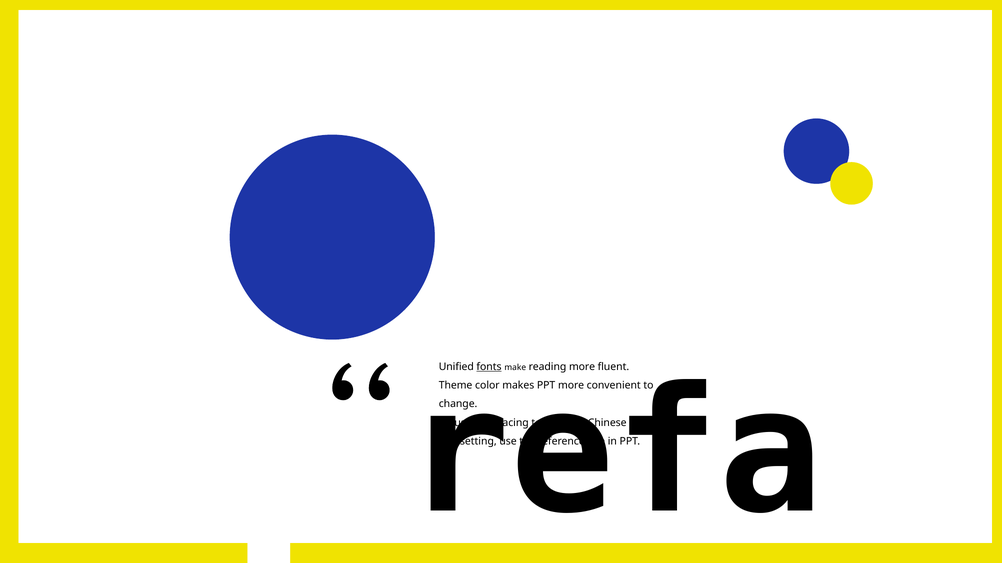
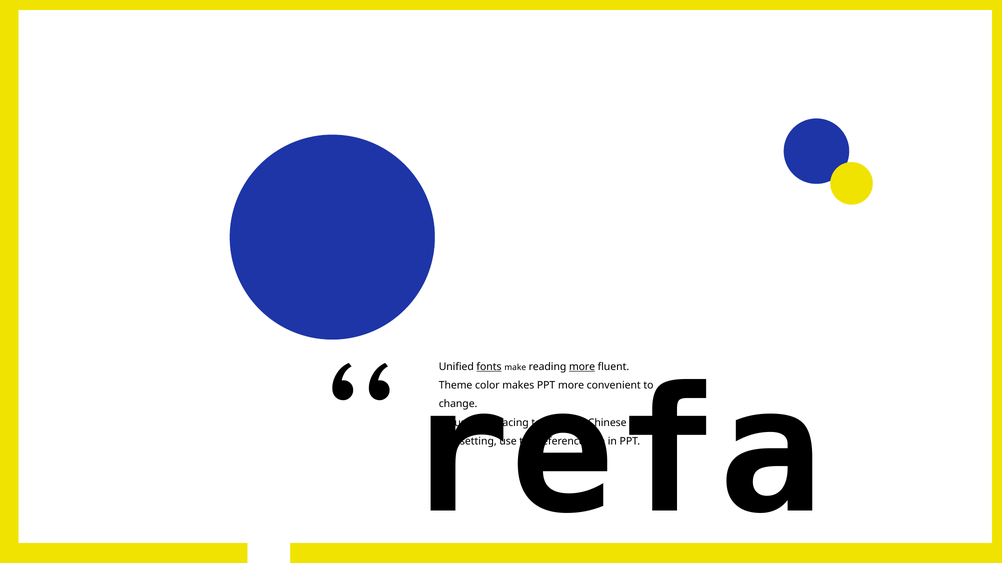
more underline: none -> present (582, 367)
